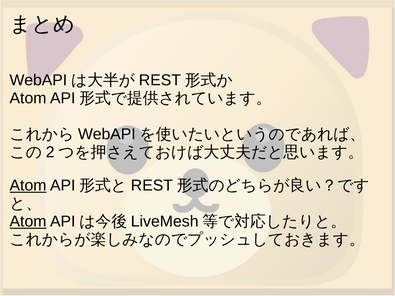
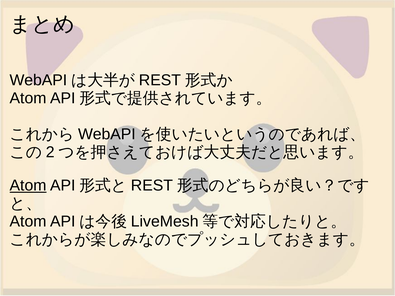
Atom underline: present -> none (28, 222)
